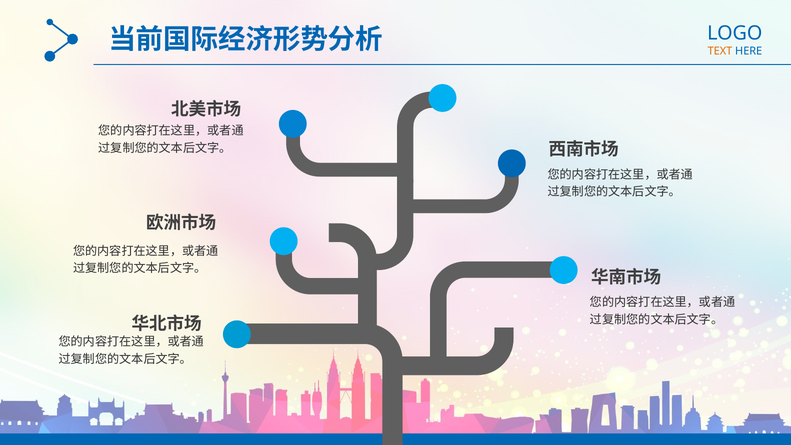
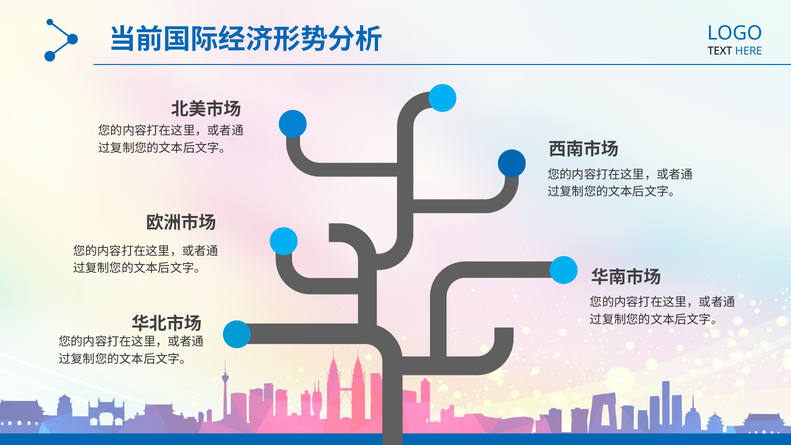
TEXT colour: orange -> black (720, 51)
